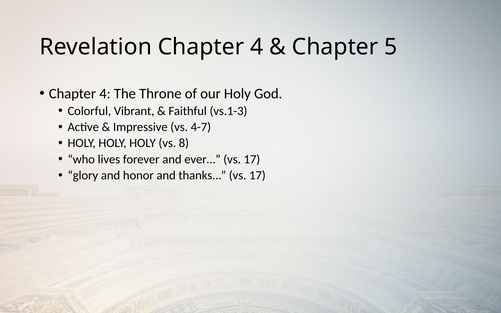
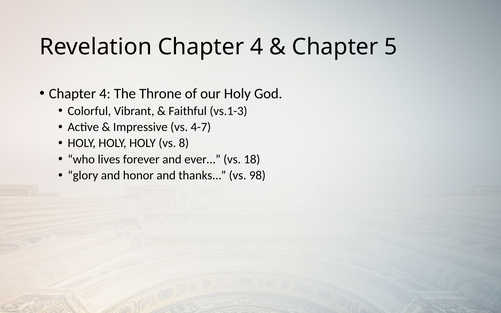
ever… vs 17: 17 -> 18 (252, 159)
thanks vs 17: 17 -> 98 (257, 175)
